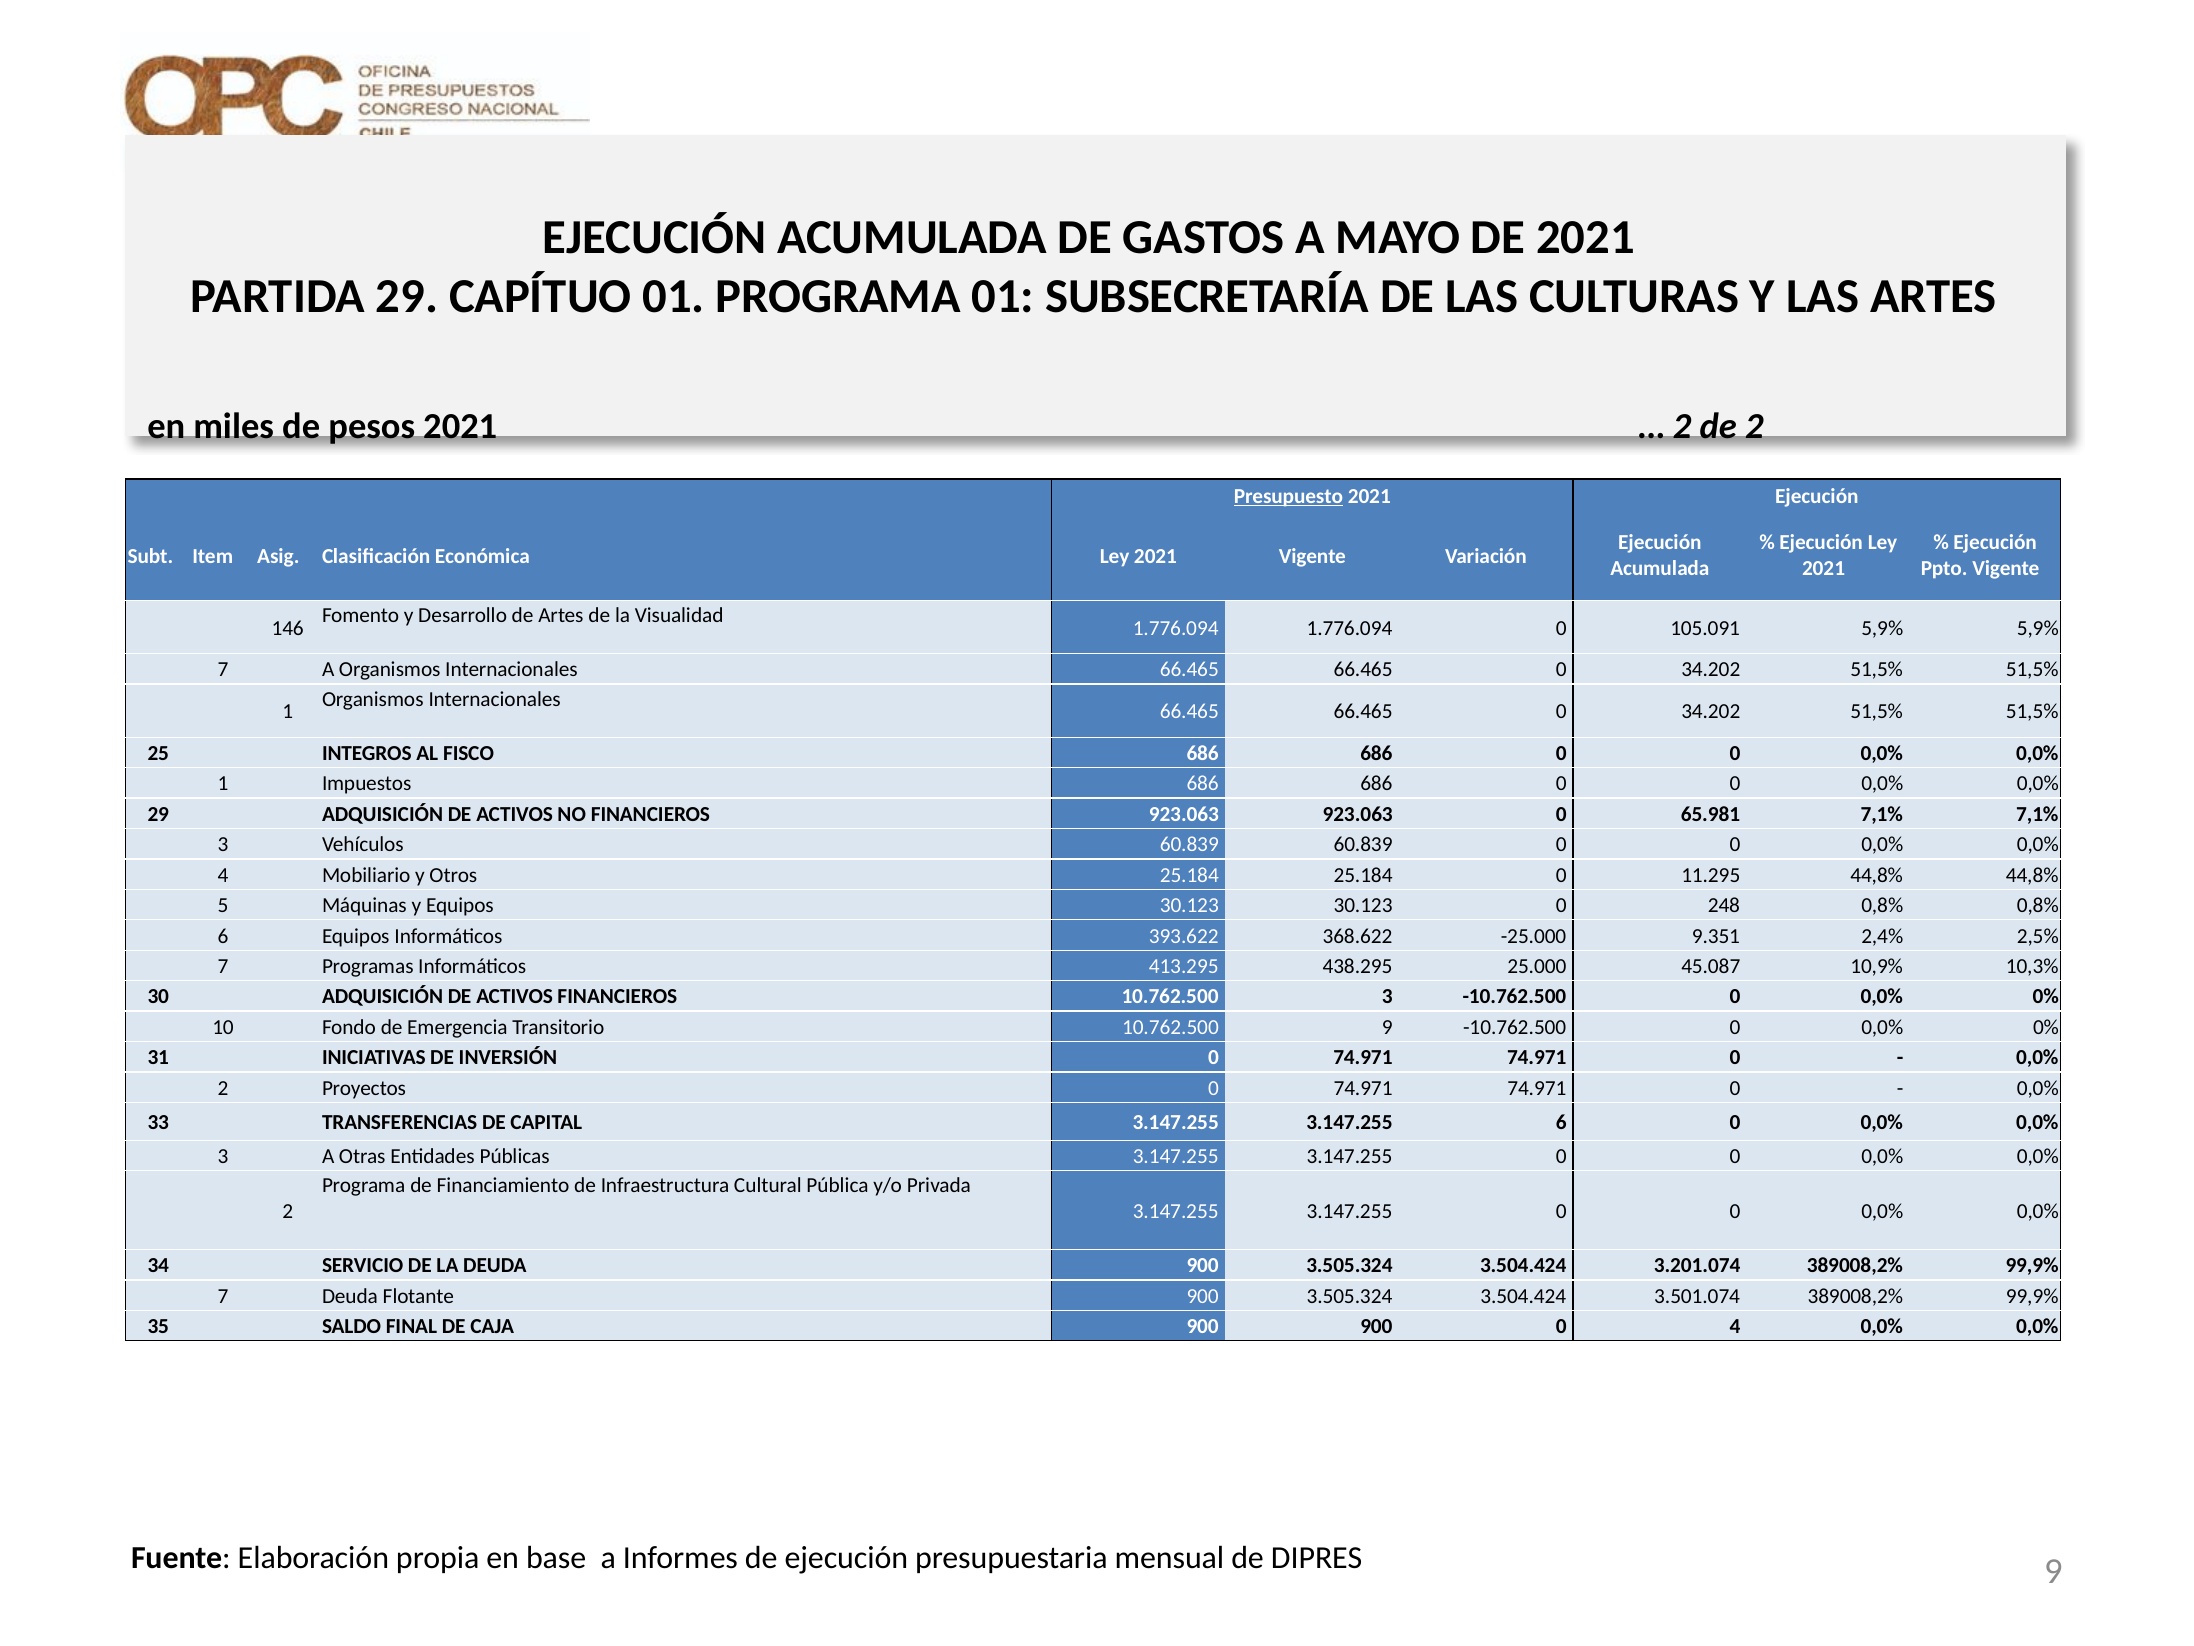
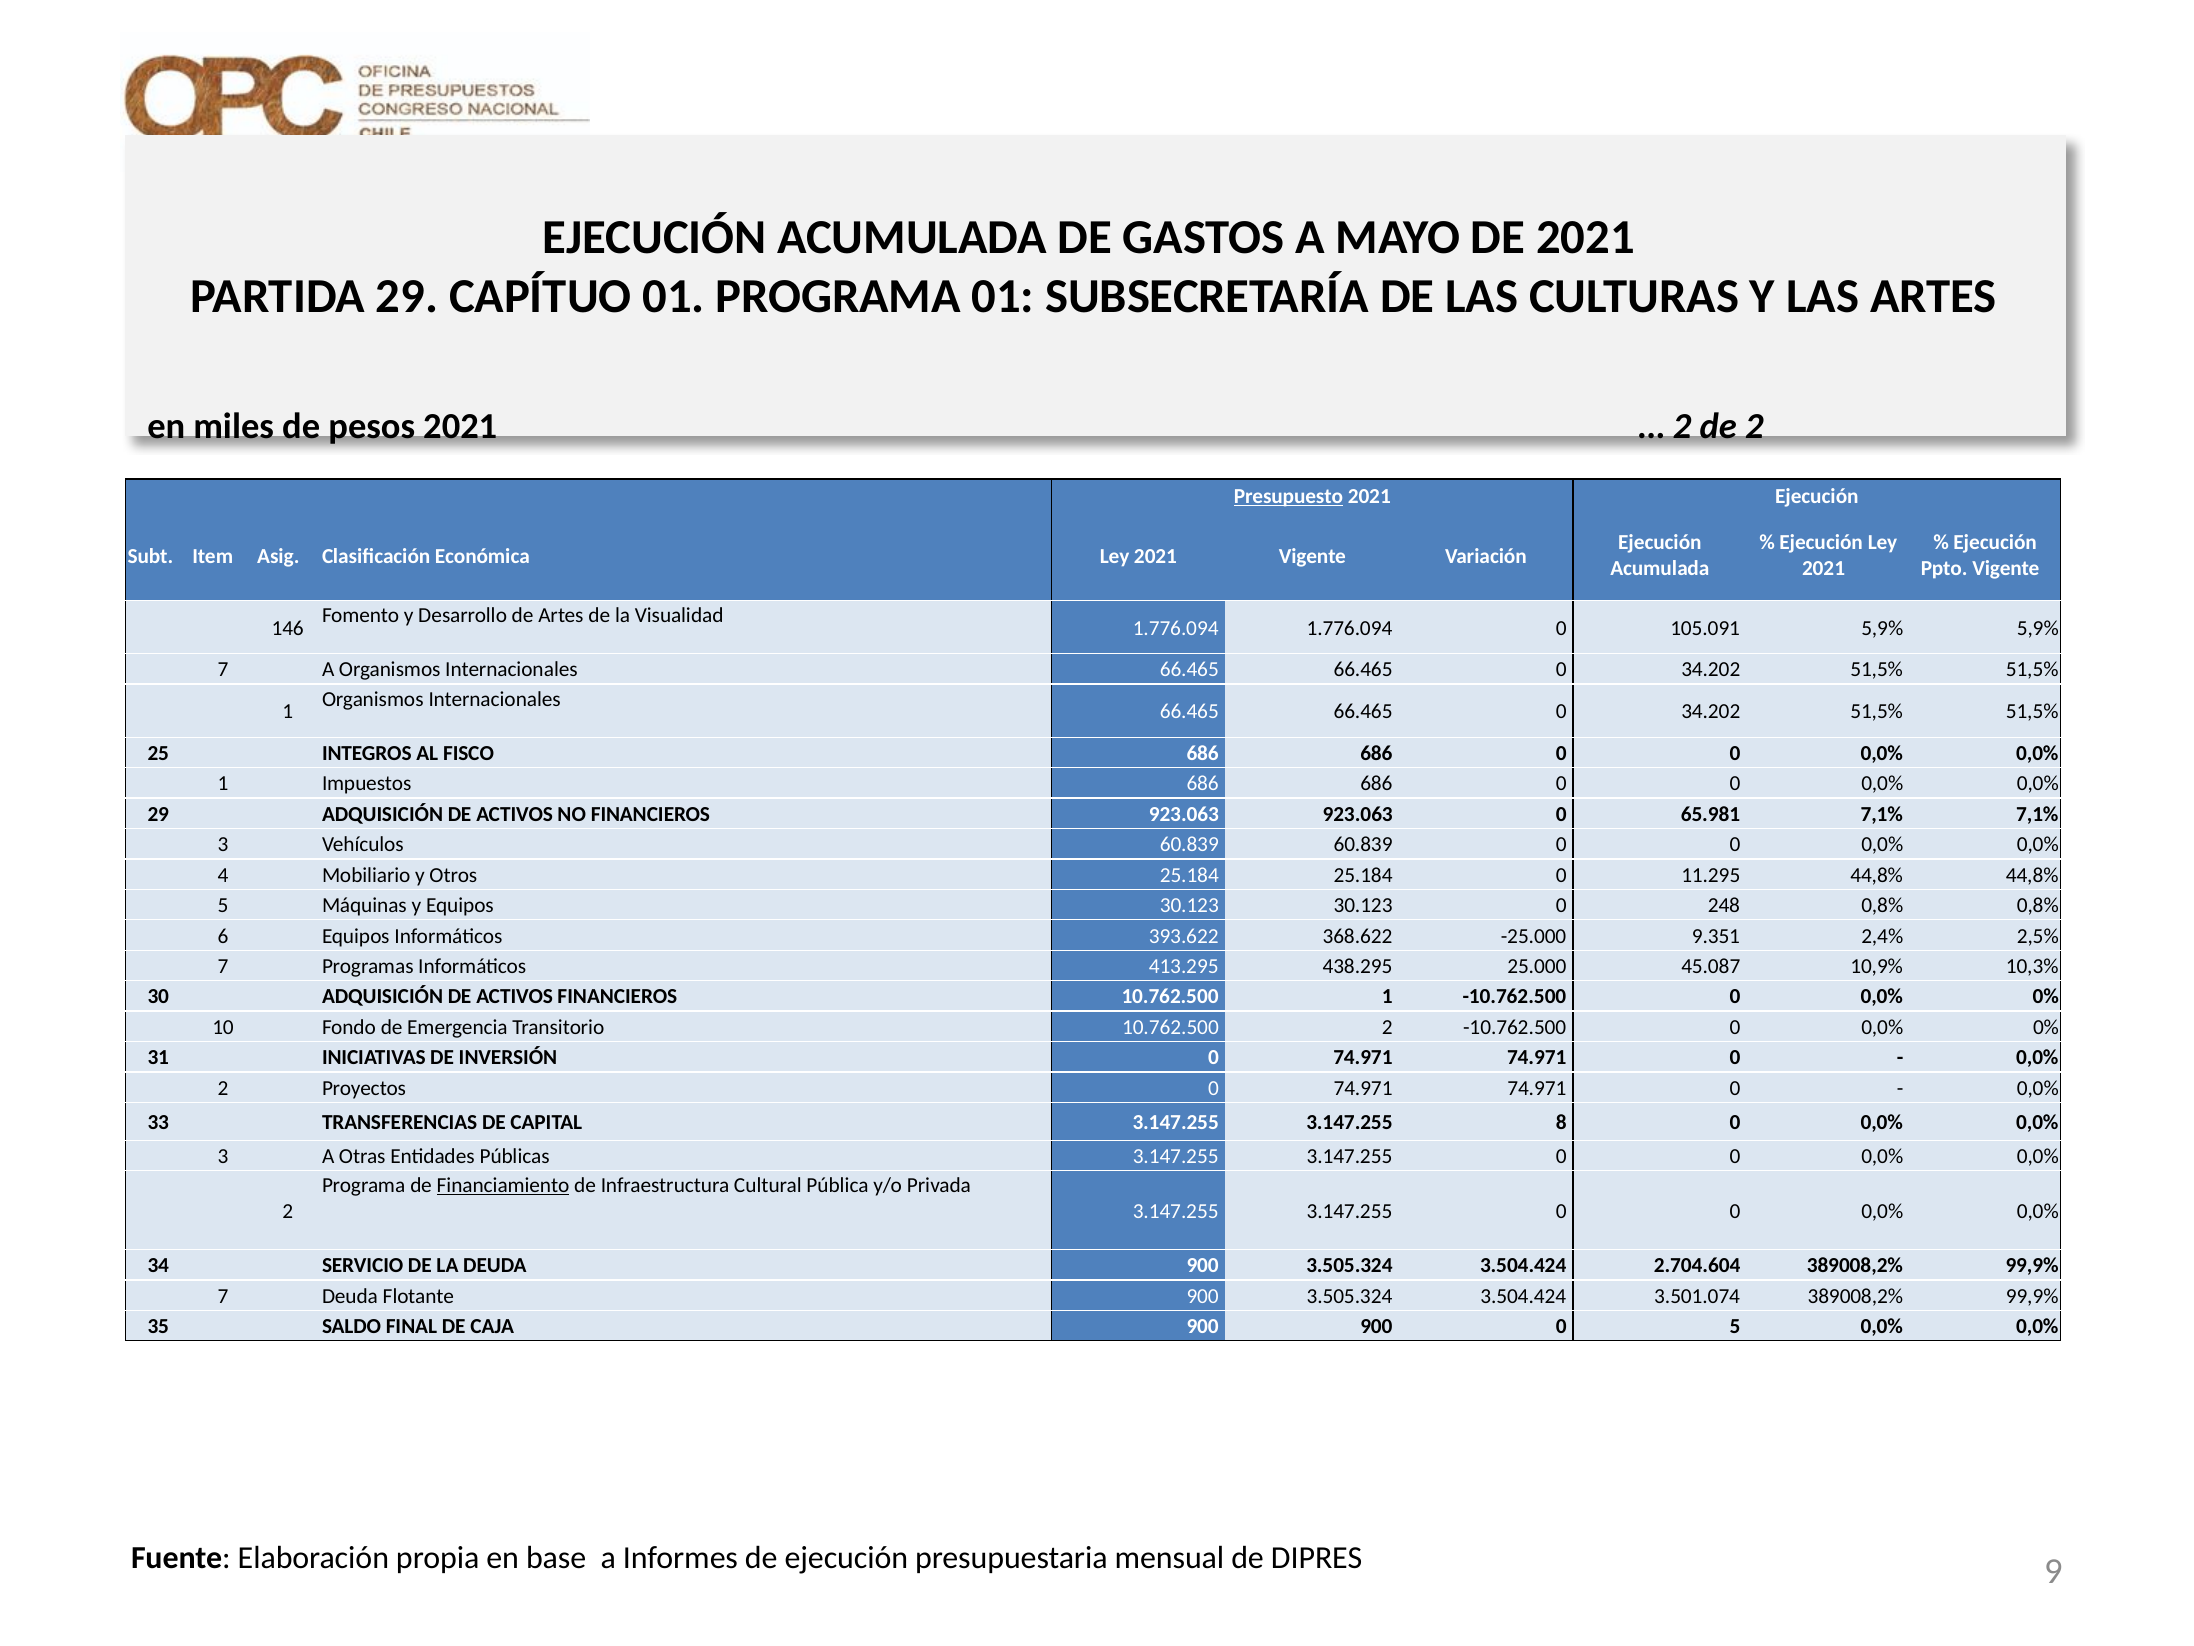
10.762.500 3: 3 -> 1 (1387, 996)
10.762.500 9: 9 -> 2 (1387, 1027)
3.147.255 6: 6 -> 8 (1561, 1122)
Financiamiento underline: none -> present (503, 1185)
3.201.074: 3.201.074 -> 2.704.604 (1697, 1265)
0 4: 4 -> 5 (1735, 1326)
